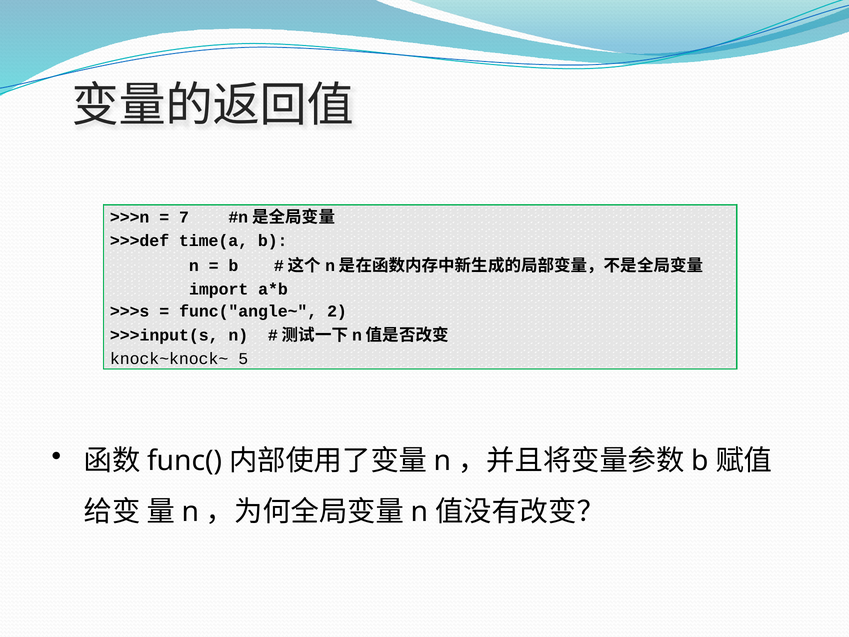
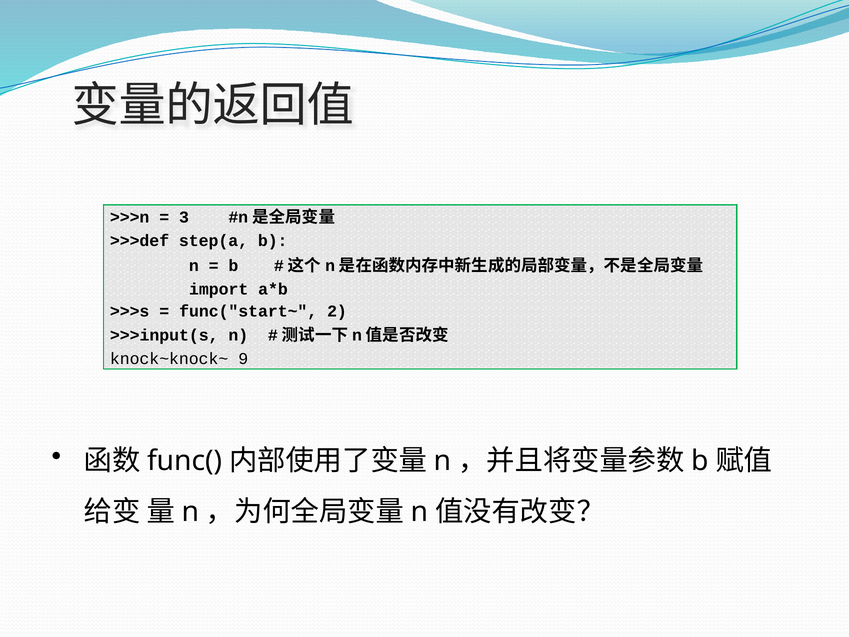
7: 7 -> 3 (184, 217)
time(a: time(a -> step(a (213, 240)
func("angle~: func("angle~ -> func("start~ (248, 311)
5: 5 -> 9 (243, 359)
